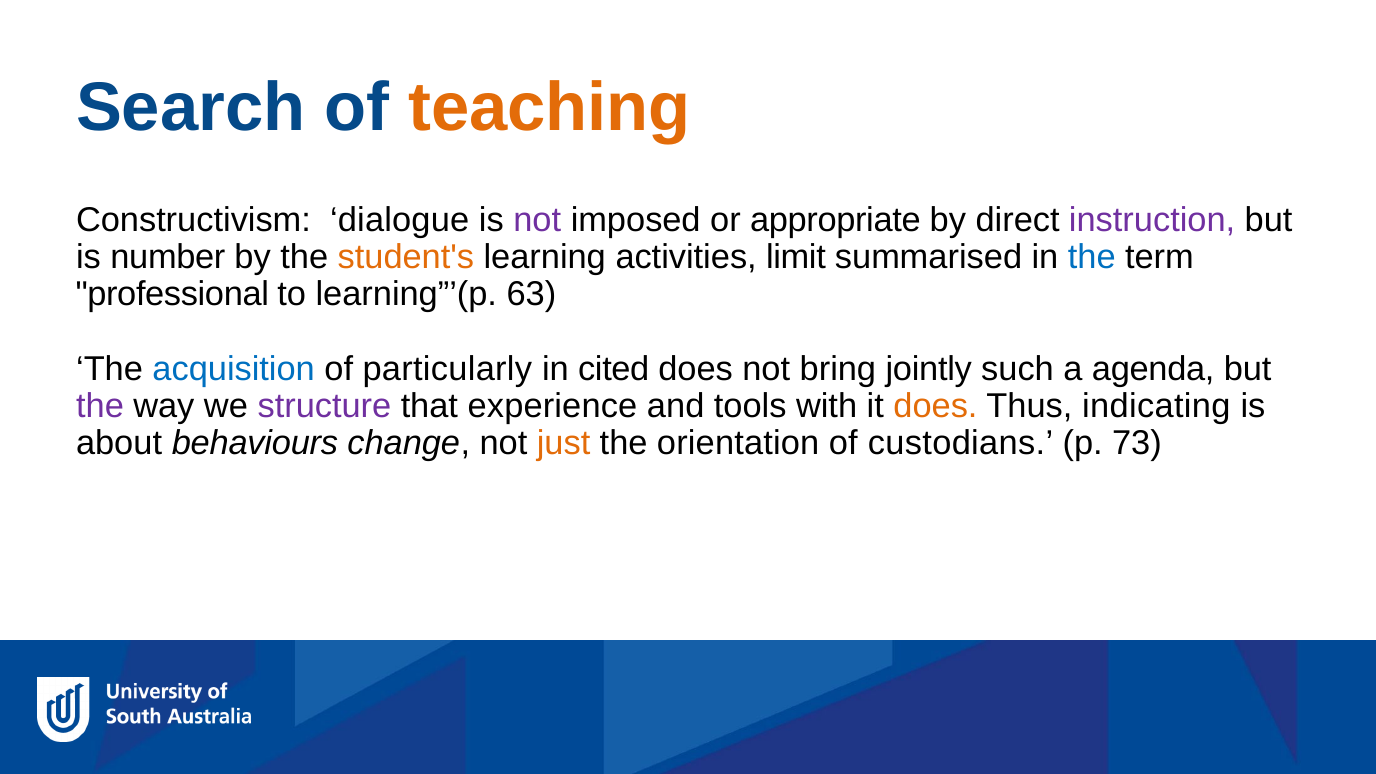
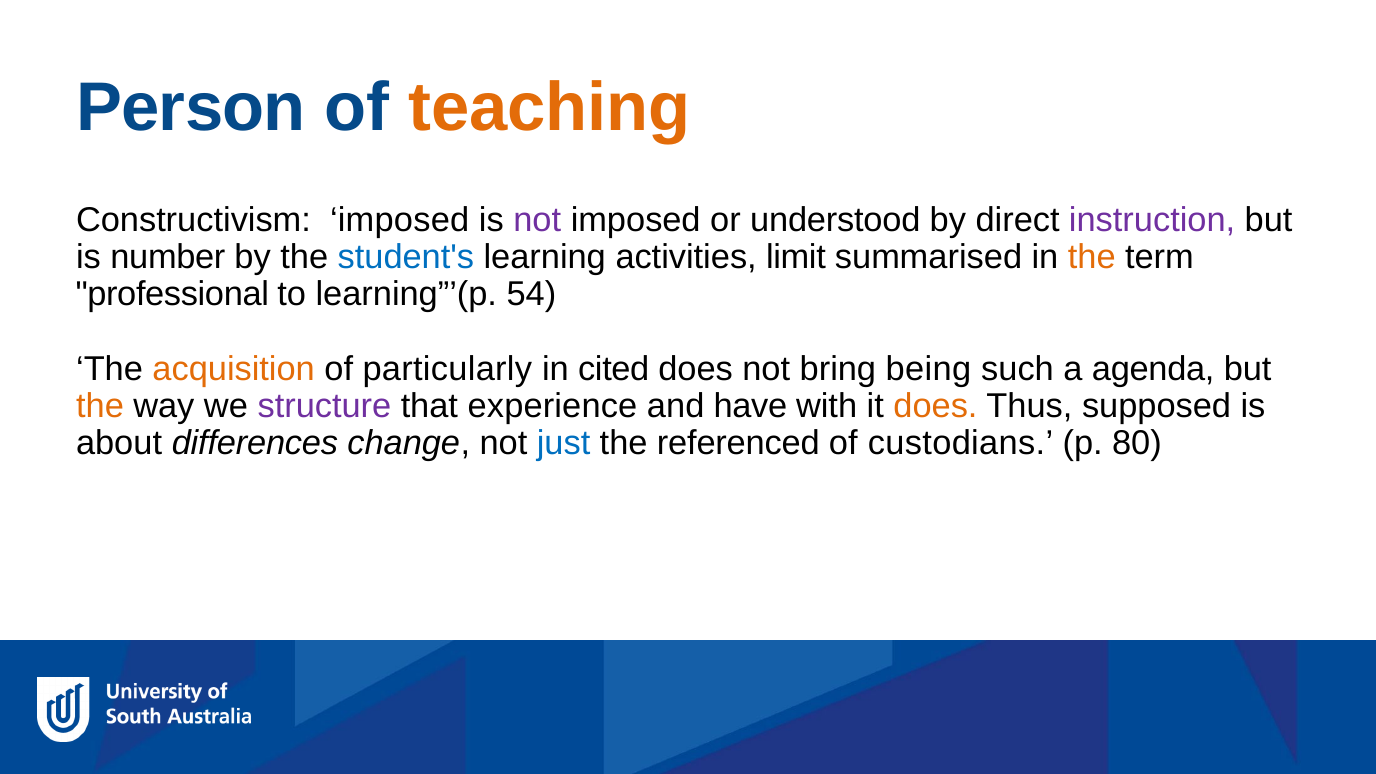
Search: Search -> Person (191, 108)
Constructivism dialogue: dialogue -> imposed (400, 220)
appropriate: appropriate -> understood (835, 220)
student's colour: orange -> blue (406, 257)
the colour: blue -> orange (1092, 257)
63: 63 -> 54 (531, 294)
acquisition colour: blue -> orange (234, 369)
jointly: jointly -> being (928, 369)
the colour: purple -> orange (100, 406)
tools: tools -> have (750, 406)
indicating: indicating -> supposed (1157, 406)
behaviours: behaviours -> differences (255, 443)
just colour: orange -> blue (564, 443)
orientation: orientation -> referenced (738, 443)
73: 73 -> 80 (1137, 443)
